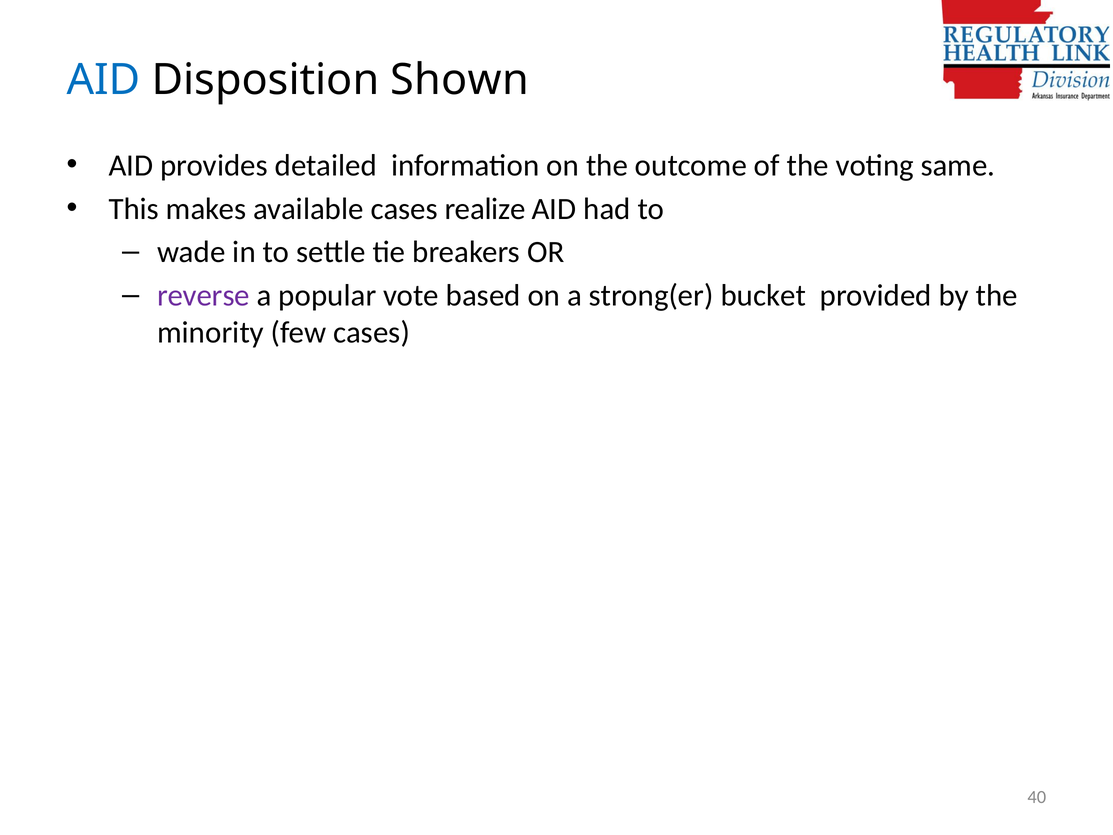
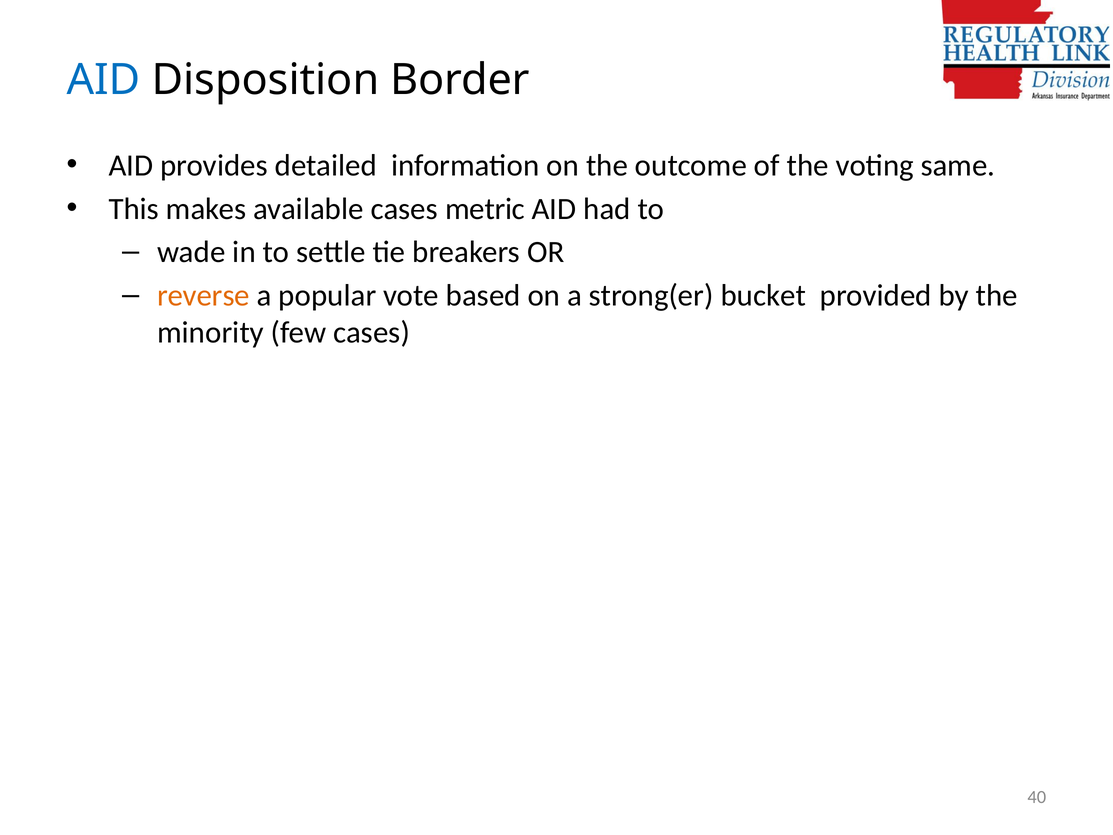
Shown: Shown -> Border (460, 80)
realize: realize -> metric (485, 209)
reverse colour: purple -> orange (204, 295)
